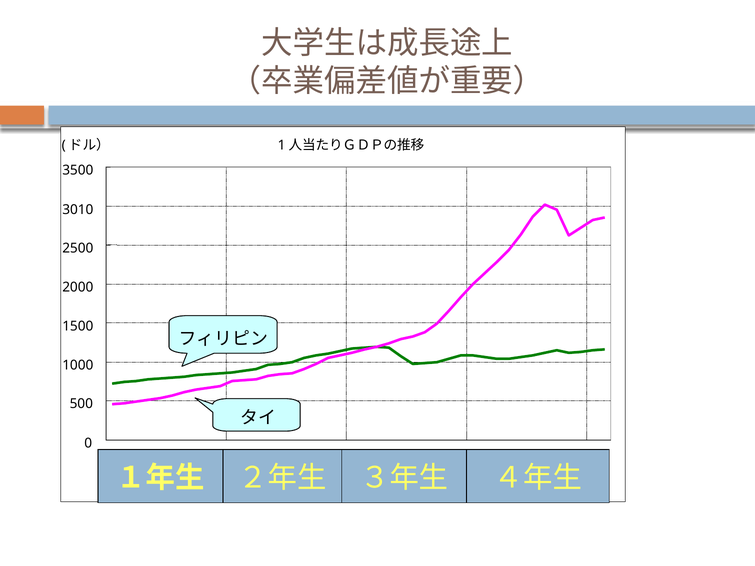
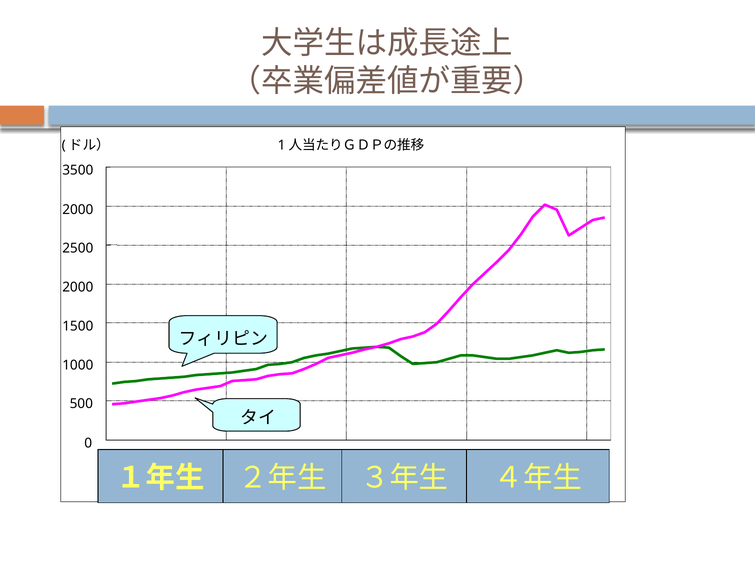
3010: 3010 -> 2000 (78, 210)
